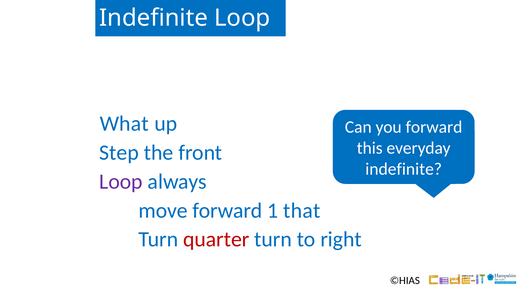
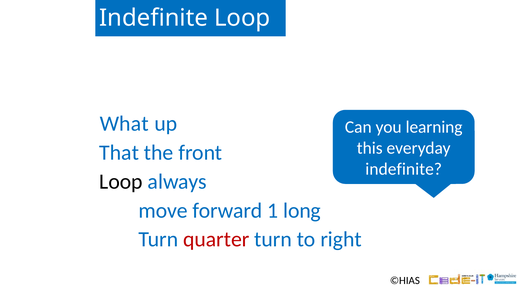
you forward: forward -> learning (434, 127)
Step: Step -> That (119, 153)
Loop colour: purple -> black (121, 182)
that: that -> long (302, 211)
